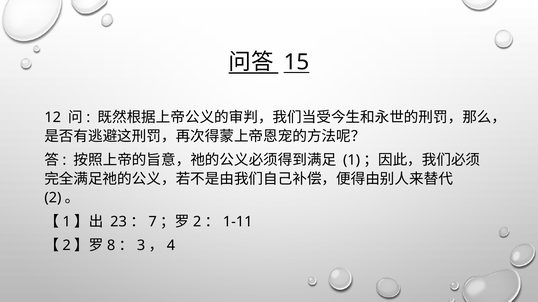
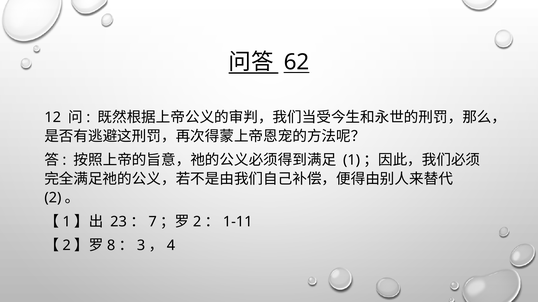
15: 15 -> 62 (297, 62)
